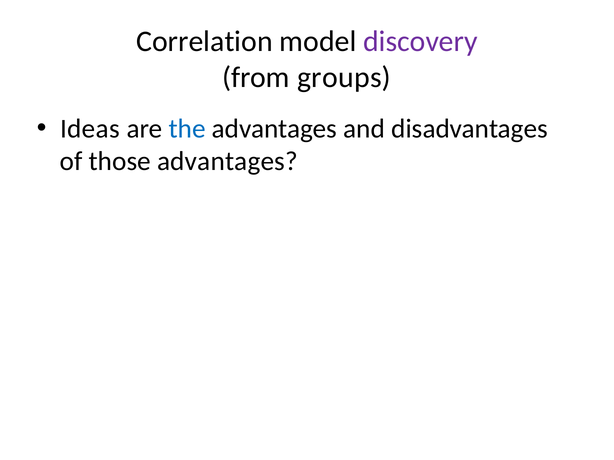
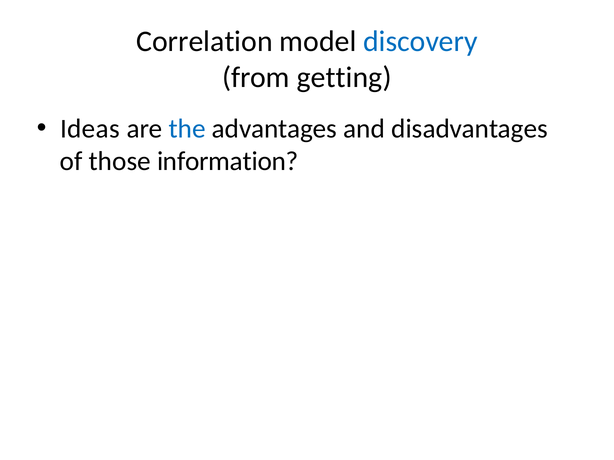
discovery colour: purple -> blue (420, 41)
groups: groups -> getting (344, 77)
those advantages: advantages -> information (228, 162)
